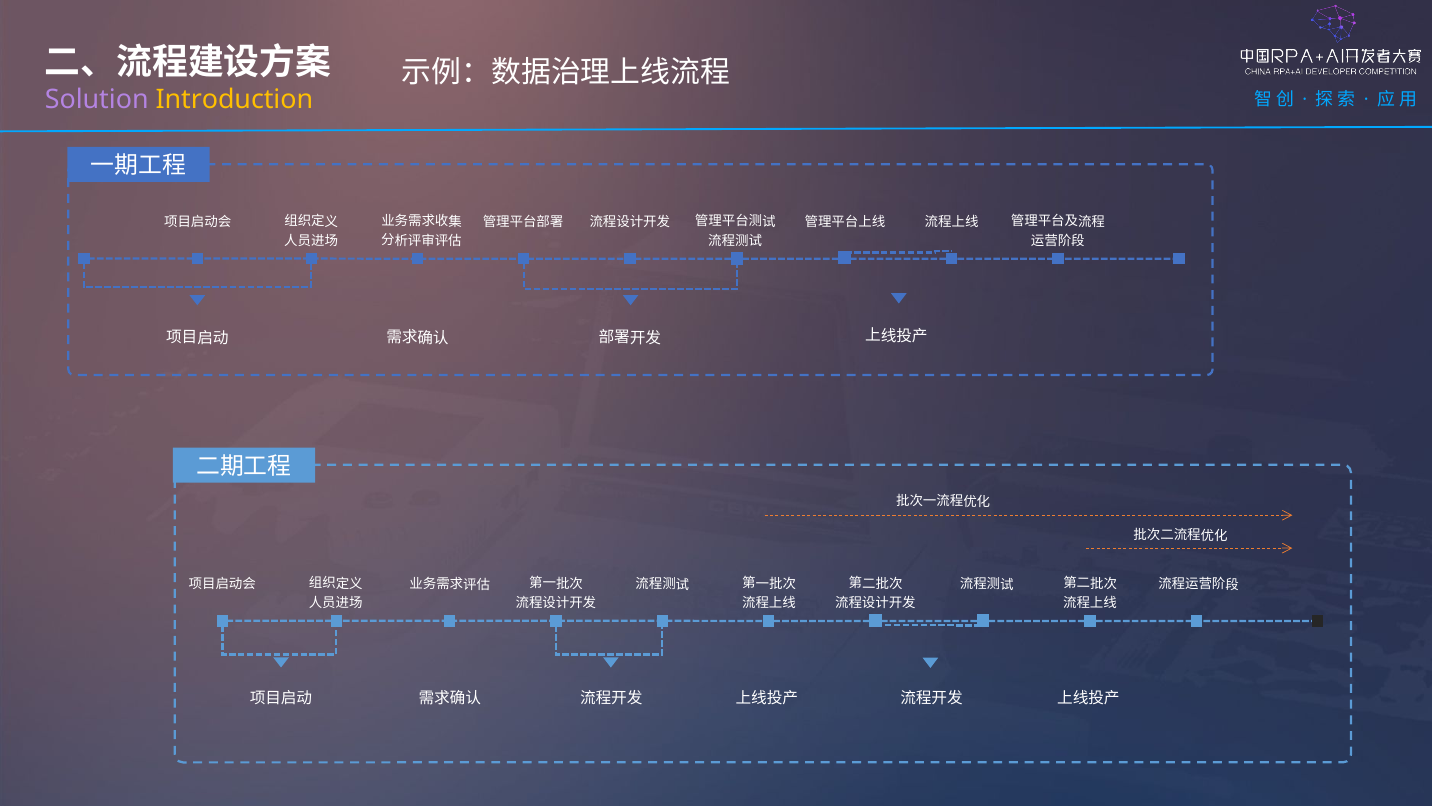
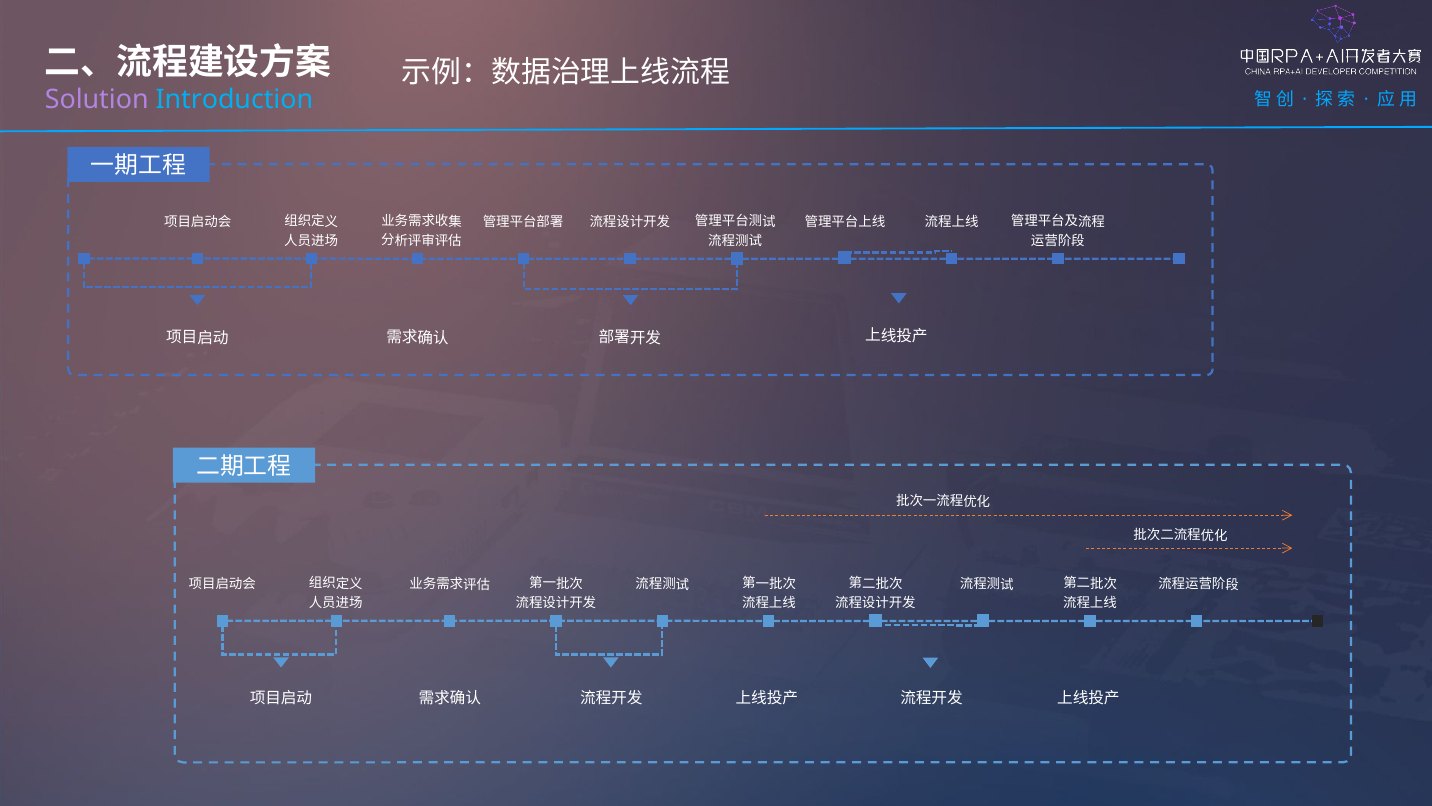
Introduction colour: yellow -> light blue (234, 100)
